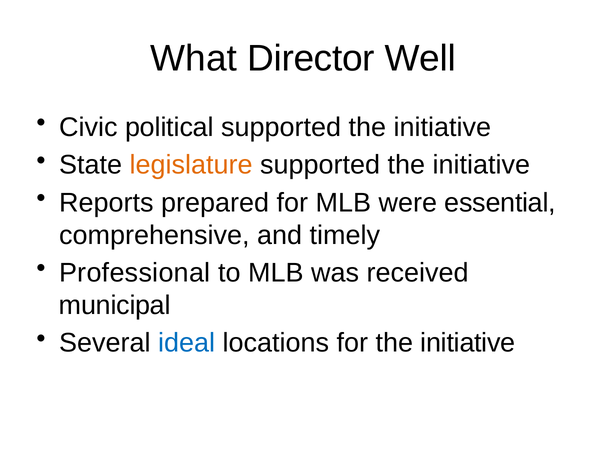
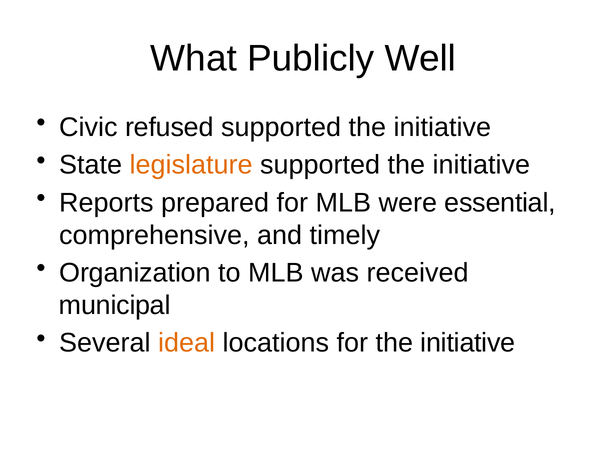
Director: Director -> Publicly (311, 59)
political: political -> refused (169, 127)
Professional: Professional -> Organization (135, 273)
ideal colour: blue -> orange (187, 343)
